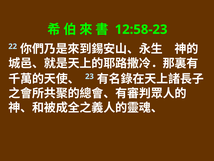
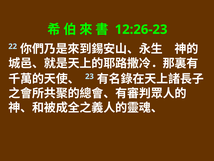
12:58-23: 12:58-23 -> 12:26-23 (141, 29)
